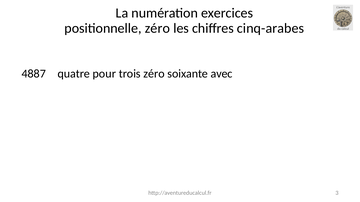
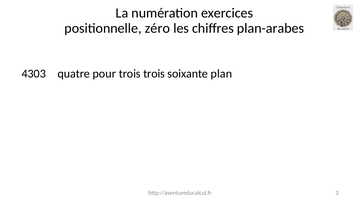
cinq-arabes: cinq-arabes -> plan-arabes (271, 28)
4887: 4887 -> 4303 (34, 74)
trois zéro: zéro -> trois (154, 74)
avec: avec -> plan (221, 74)
